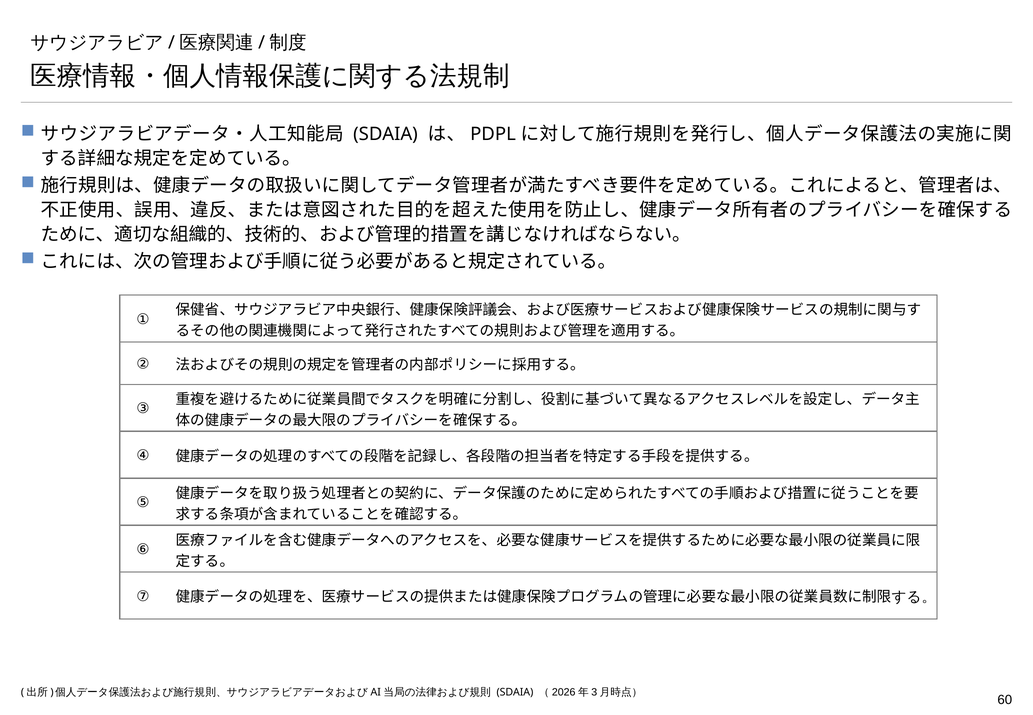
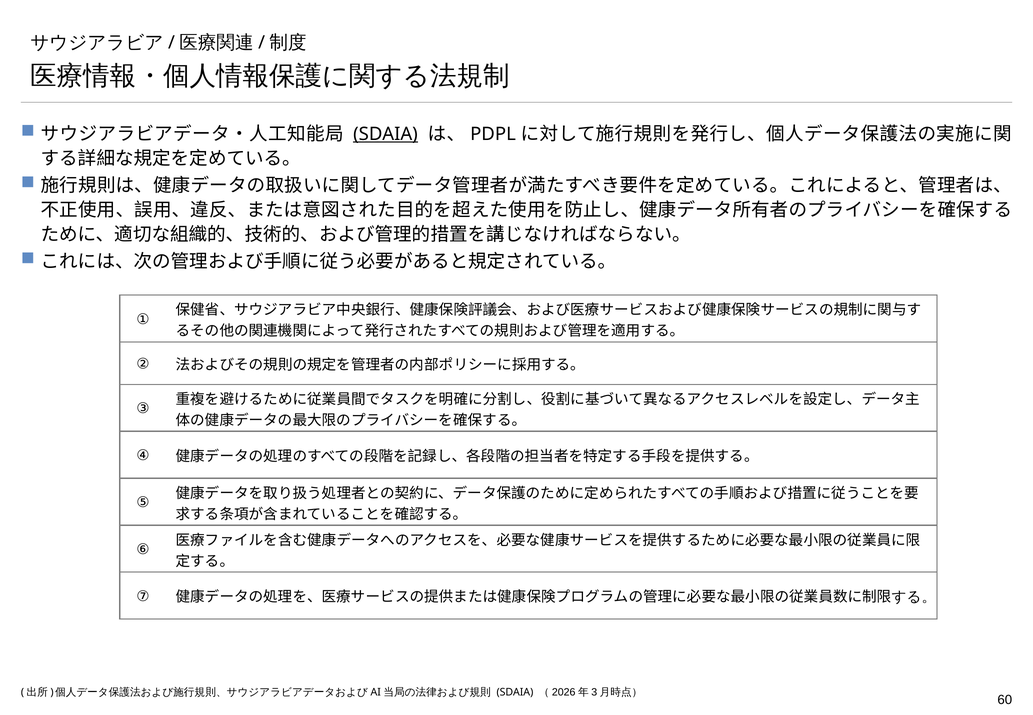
SDAIA underline: none -> present (386, 134)
